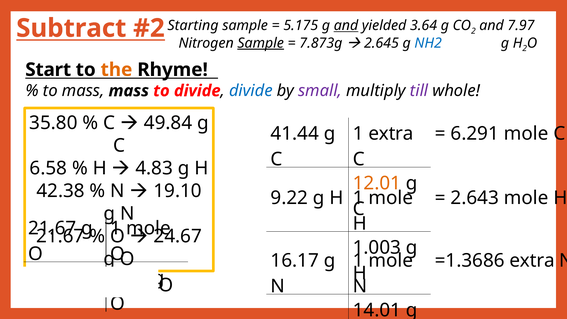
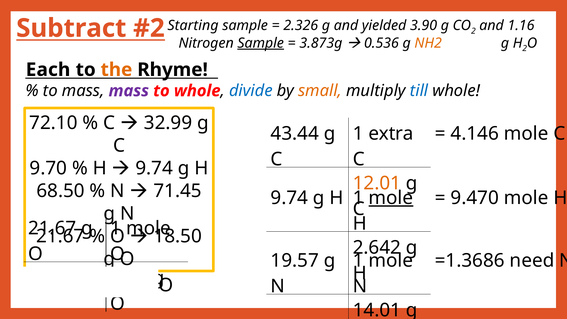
5.175: 5.175 -> 2.326 (301, 26)
and underline: present -> none (346, 26)
3.64: 3.64 -> 3.90 (424, 26)
7.97: 7.97 -> 1.16 (521, 26)
7.873g: 7.873g -> 3.873g (321, 43)
2.645: 2.645 -> 0.536 (381, 43)
NH2 colour: blue -> orange (428, 43)
Start: Start -> Each (48, 70)
mass colour: black -> purple (129, 91)
to divide: divide -> whole (197, 91)
small colour: purple -> orange (320, 91)
till colour: purple -> blue (419, 91)
35.80: 35.80 -> 72.10 (53, 123)
49.84: 49.84 -> 32.99 (168, 123)
41.44: 41.44 -> 43.44 (295, 134)
6.291: 6.291 -> 4.146 (475, 134)
6.58: 6.58 -> 9.70 (48, 168)
4.83: 4.83 -> 9.74 (154, 168)
42.38: 42.38 -> 68.50 (61, 191)
19.10: 19.10 -> 71.45 (178, 191)
9.22: 9.22 -> 9.74 (289, 198)
mole underline: none -> present (391, 198)
2.643: 2.643 -> 9.470 (475, 198)
24.67: 24.67 -> 18.50 (178, 236)
1.003: 1.003 -> 2.642 (377, 248)
16.17: 16.17 -> 19.57 (295, 261)
=1.3686 extra: extra -> need (532, 261)
